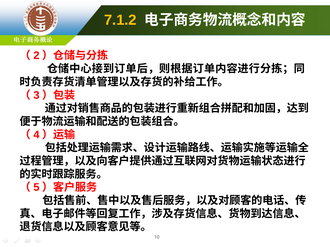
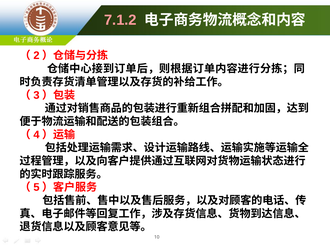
7.1.2 colour: yellow -> pink (120, 20)
